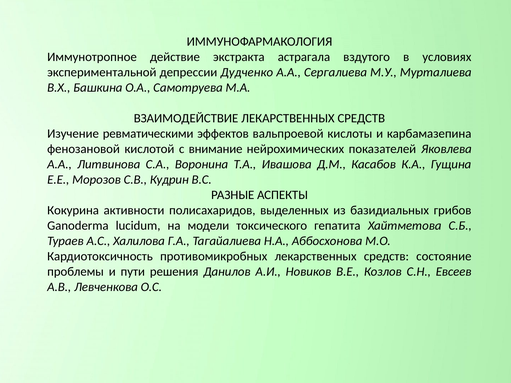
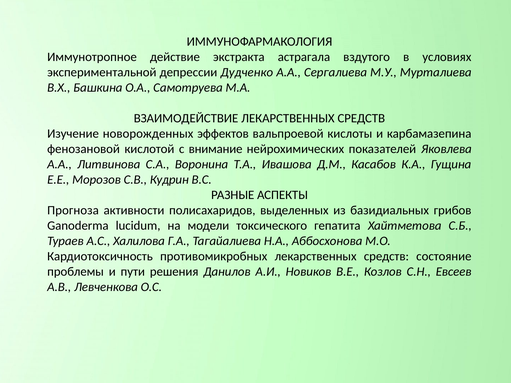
ревматическими: ревматическими -> новорожденных (148, 134)
Кокурина: Кокурина -> Прогноза (73, 210)
